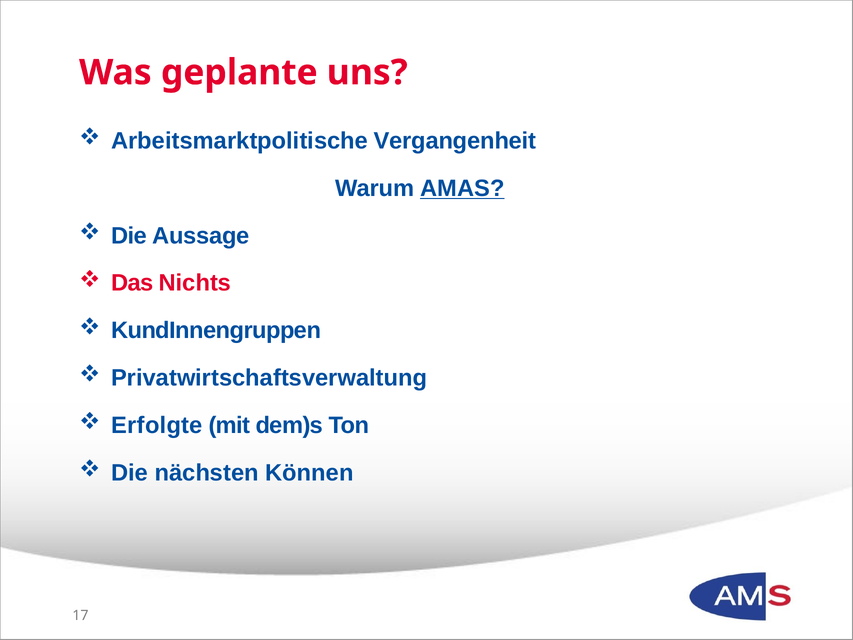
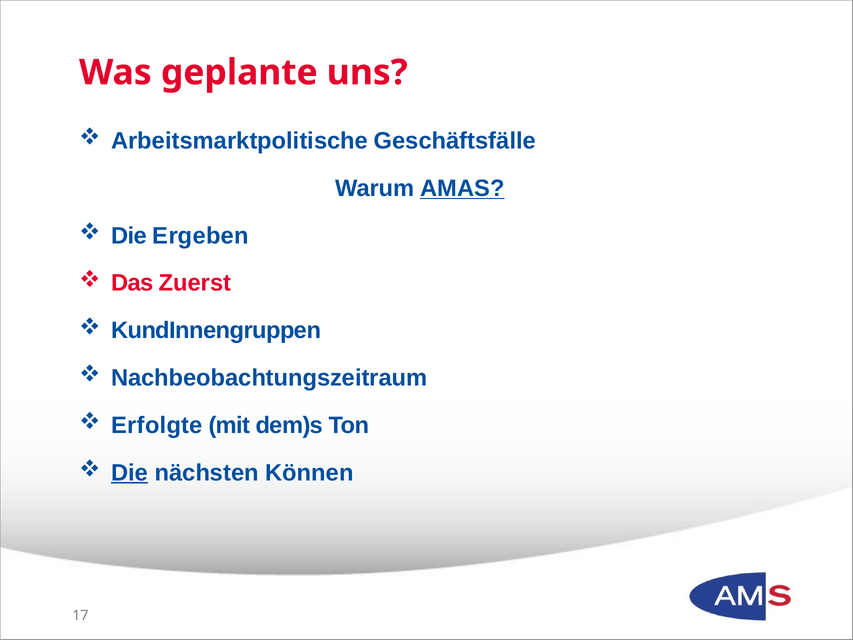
Vergangenheit: Vergangenheit -> Geschäftsfälle (455, 141)
Aussage: Aussage -> Ergeben (201, 236)
Nichts: Nichts -> Zuerst (195, 283)
Privatwirtschaftsverwaltung: Privatwirtschaftsverwaltung -> Nachbeobachtungszeitraum (269, 378)
Die underline: none -> present (130, 473)
